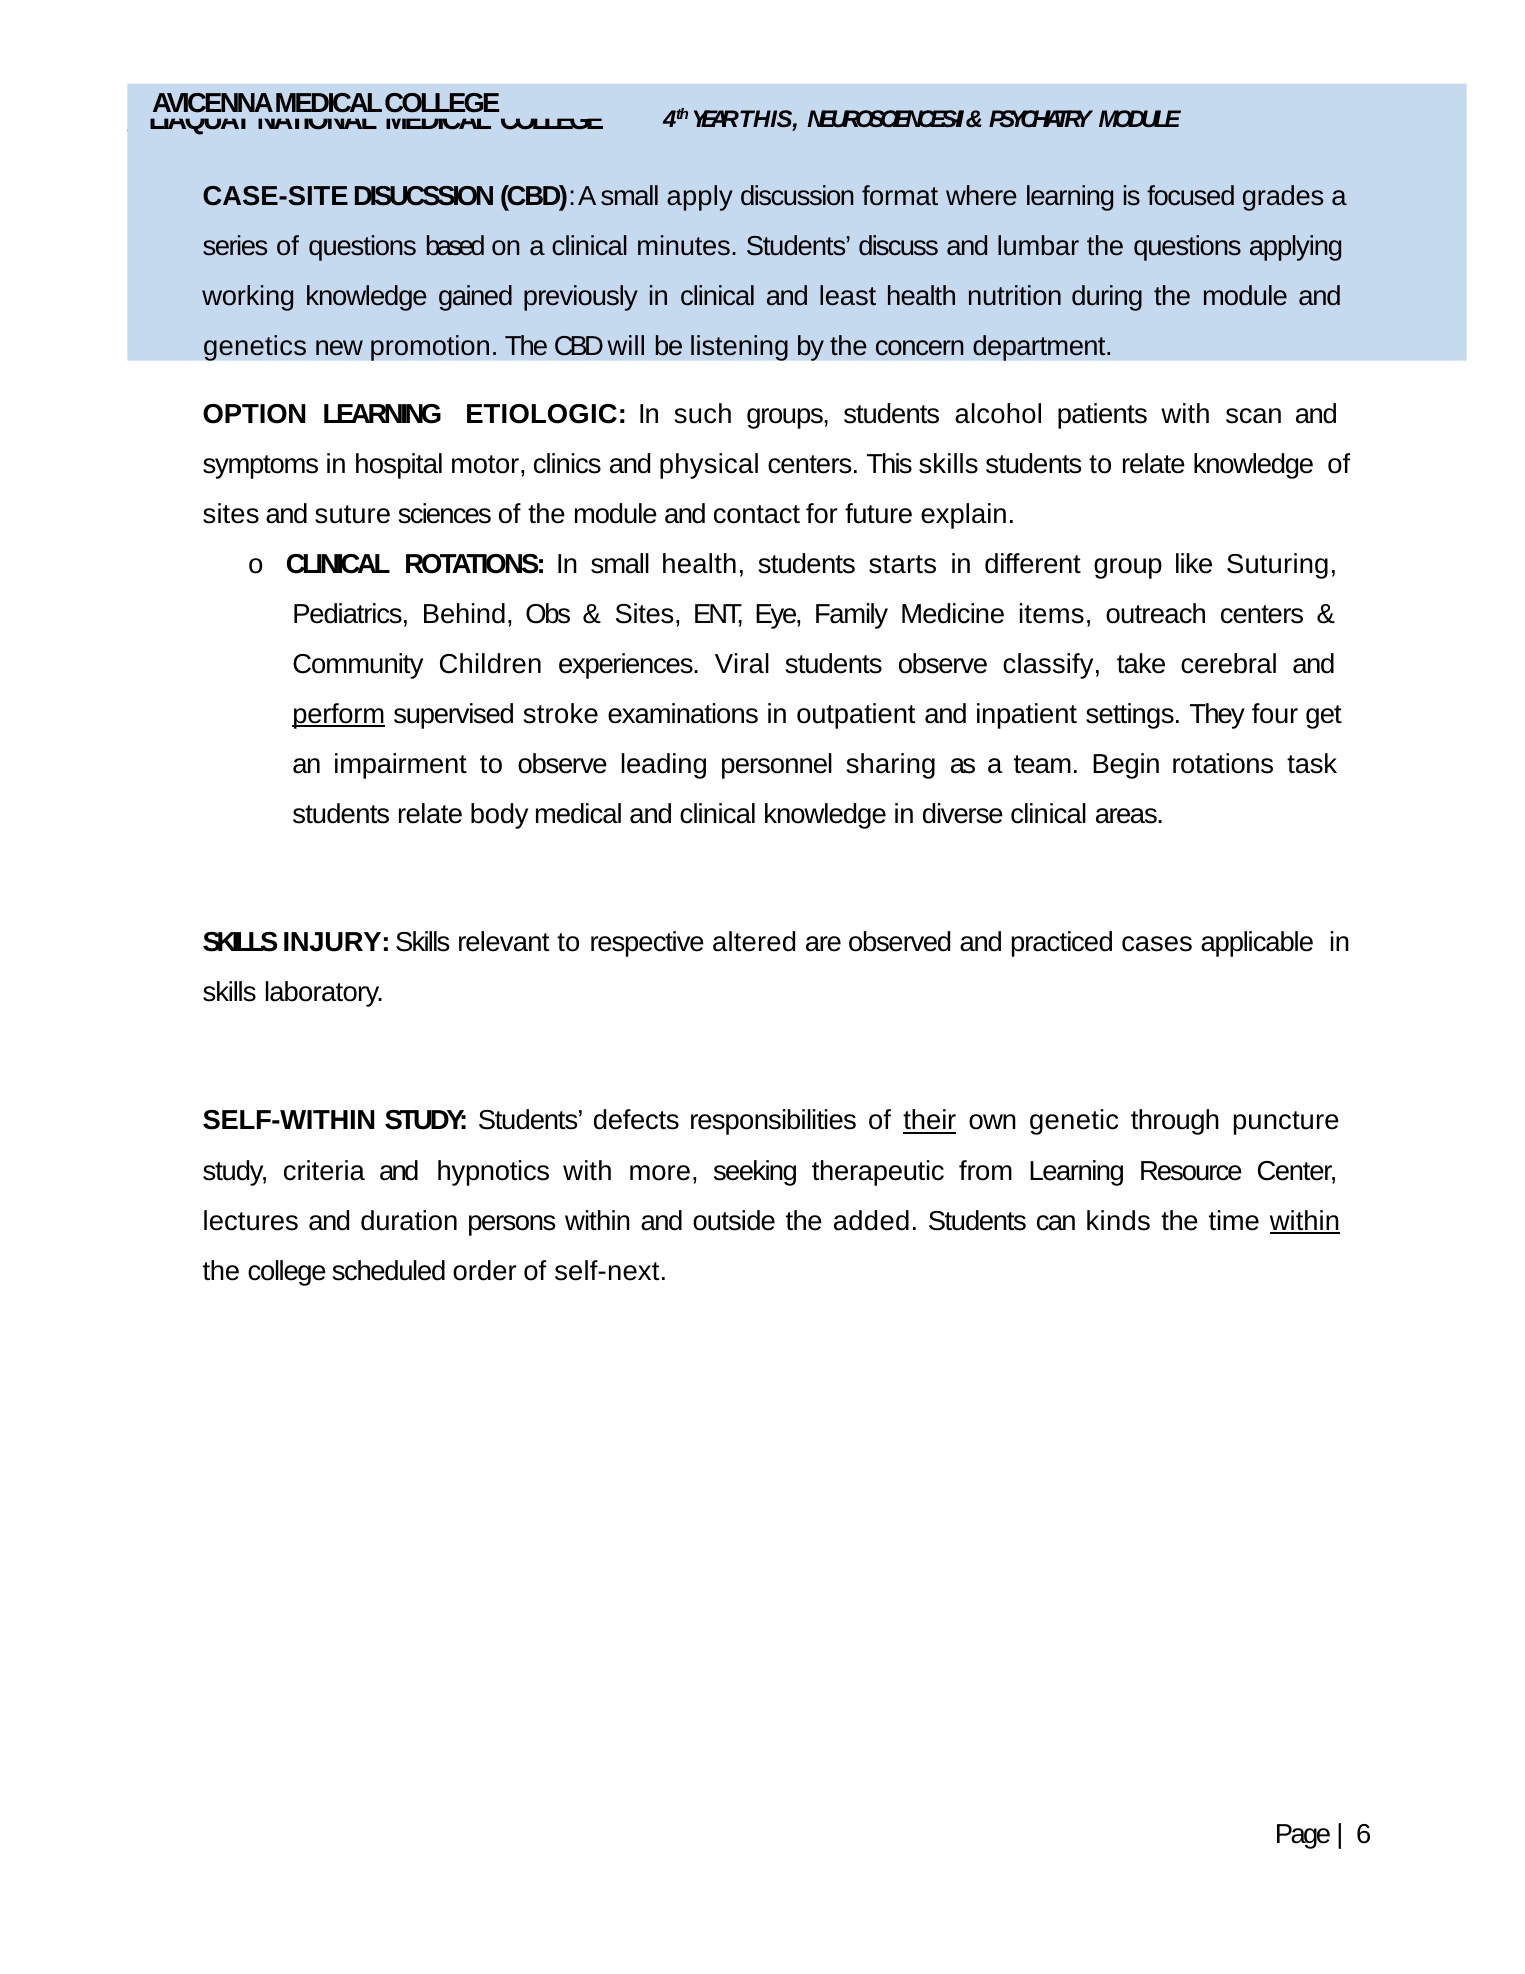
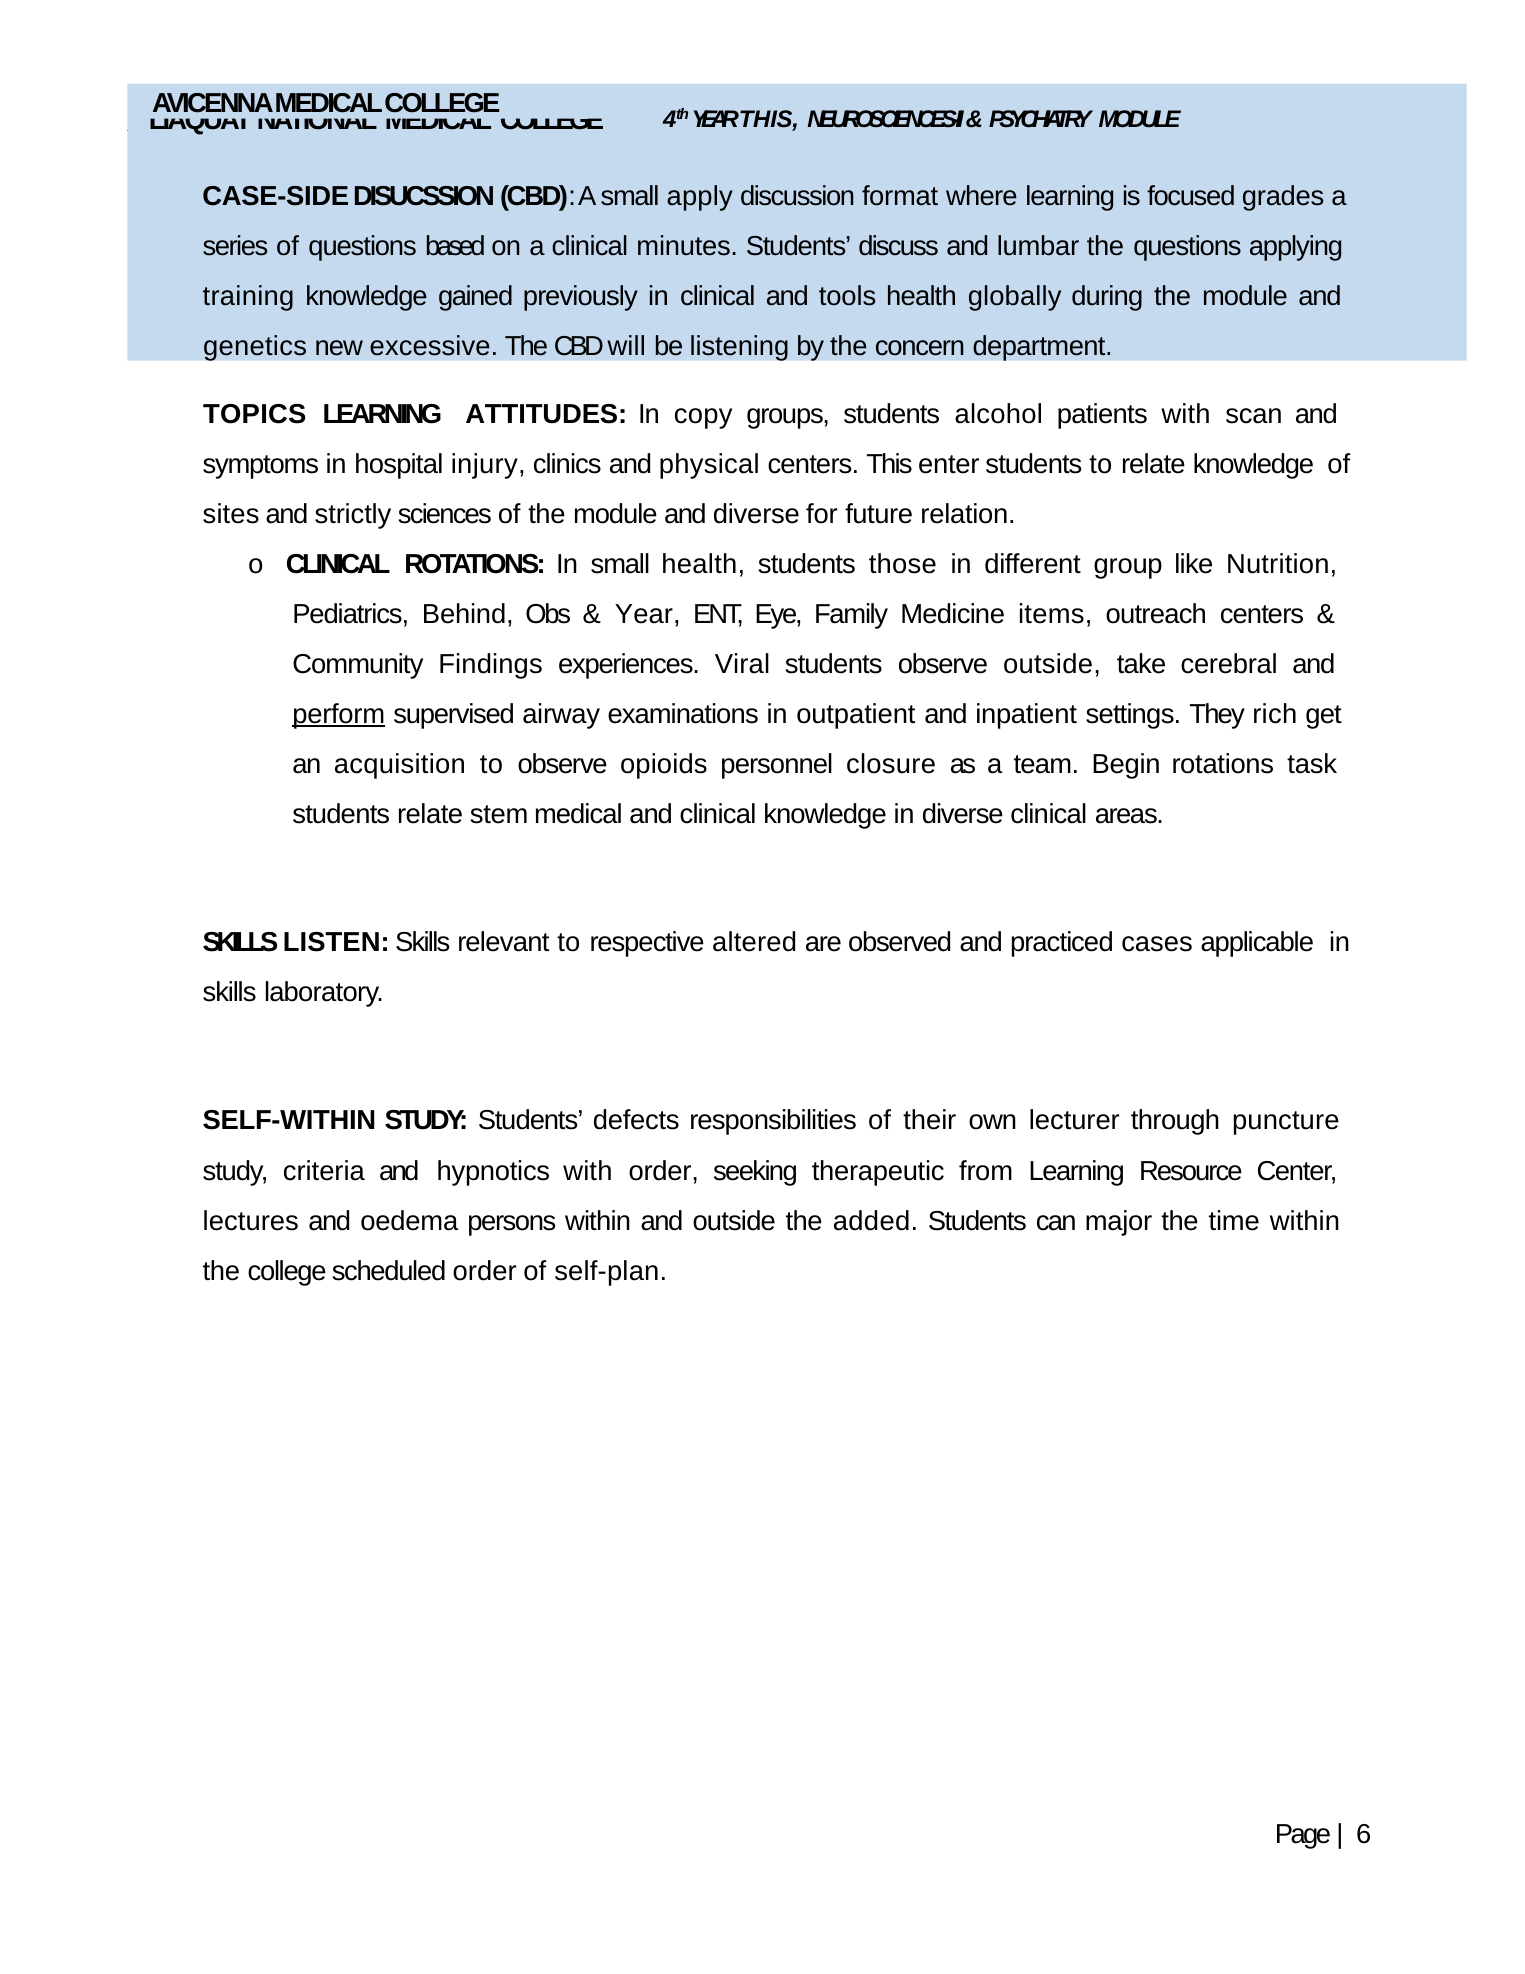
CASE-SITE: CASE-SITE -> CASE-SIDE (276, 196)
working: working -> training (249, 296)
least: least -> tools (848, 296)
nutrition: nutrition -> globally (1015, 296)
promotion: promotion -> excessive (434, 346)
OPTION: OPTION -> TOPICS (255, 414)
ETIOLOGIC: ETIOLOGIC -> ATTITUDES (546, 414)
such: such -> copy (703, 414)
motor: motor -> injury (488, 464)
This skills: skills -> enter (949, 464)
suture: suture -> strictly (353, 514)
and contact: contact -> diverse (756, 514)
explain: explain -> relation (968, 514)
starts: starts -> those (903, 564)
Suturing: Suturing -> Nutrition (1282, 564)
Sites: Sites -> Year (648, 614)
Children: Children -> Findings (491, 664)
observe classify: classify -> outside (1052, 664)
stroke: stroke -> airway (561, 714)
four: four -> rich (1275, 714)
impairment: impairment -> acquisition (400, 764)
leading: leading -> opioids (664, 764)
sharing: sharing -> closure (891, 764)
body: body -> stem (499, 814)
INJURY: INJURY -> LISTEN (336, 942)
their underline: present -> none (930, 1121)
genetic: genetic -> lecturer (1074, 1121)
with more: more -> order (664, 1171)
duration: duration -> oedema (409, 1221)
kinds: kinds -> major (1118, 1221)
within underline: present -> none (1305, 1221)
self-next: self-next -> self-plan (611, 1271)
